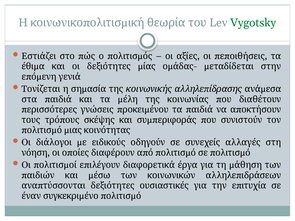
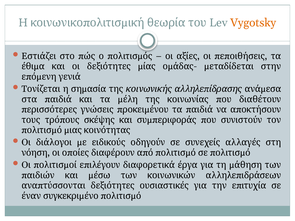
Vygotsky colour: green -> orange (253, 23)
